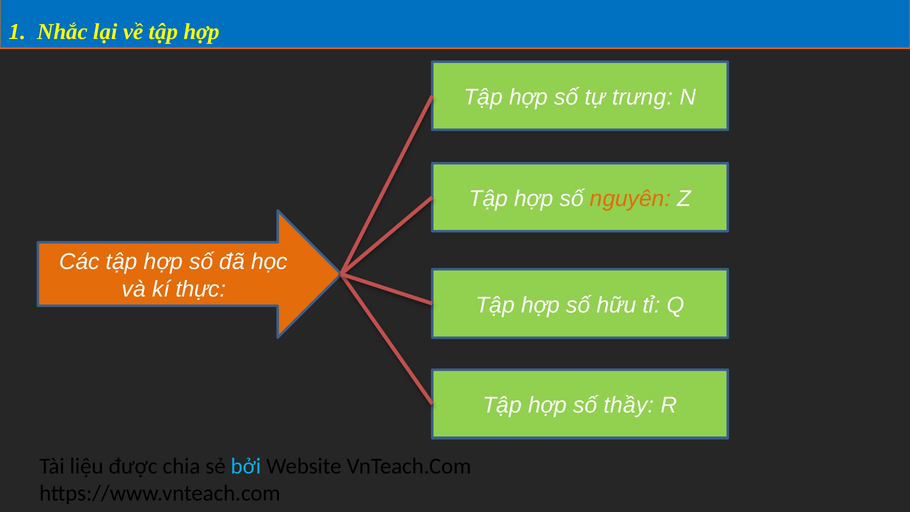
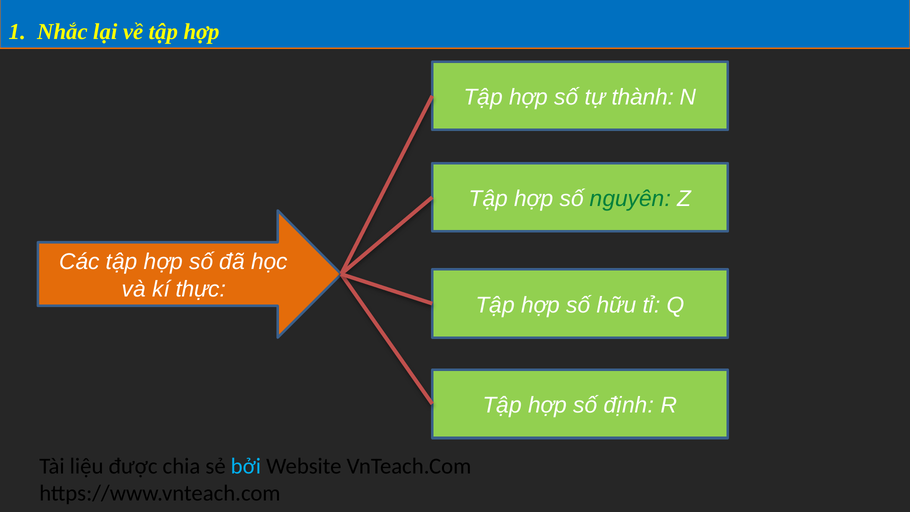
trưng: trưng -> thành (643, 97)
nguyên colour: orange -> green (630, 199)
thầy: thầy -> định (629, 405)
